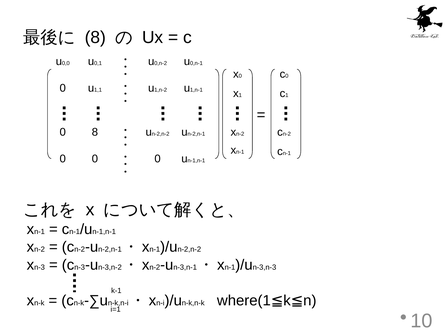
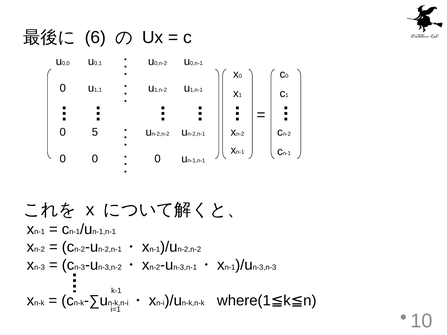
8: 8 -> 6 (95, 38)
0 8: 8 -> 5 (95, 132)
